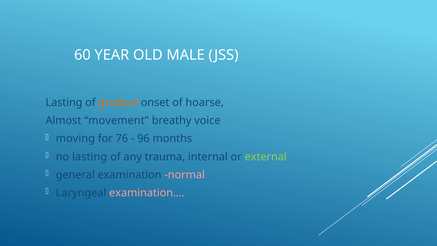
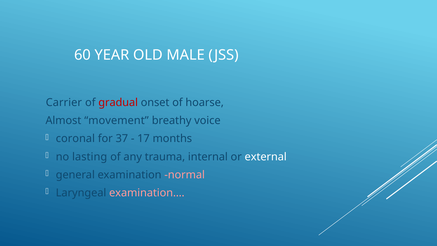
Lasting: Lasting -> Carrier (64, 103)
gradual colour: orange -> red (118, 103)
moving: moving -> coronal (75, 139)
76: 76 -> 37 (122, 139)
96: 96 -> 17 (144, 139)
external colour: light green -> white (266, 157)
